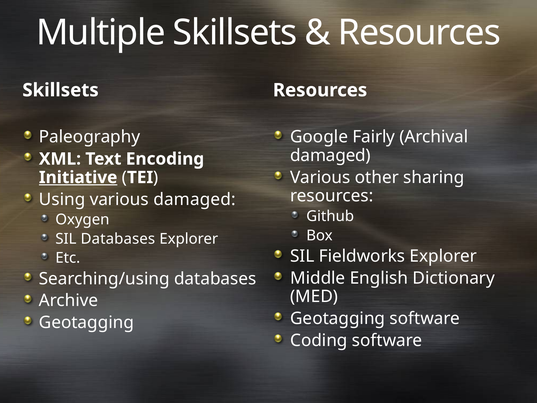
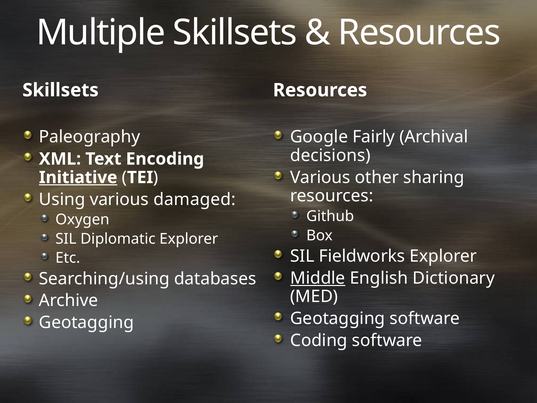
damaged: damaged -> decisions (330, 155)
SIL Databases: Databases -> Diplomatic (118, 239)
Middle underline: none -> present (318, 278)
